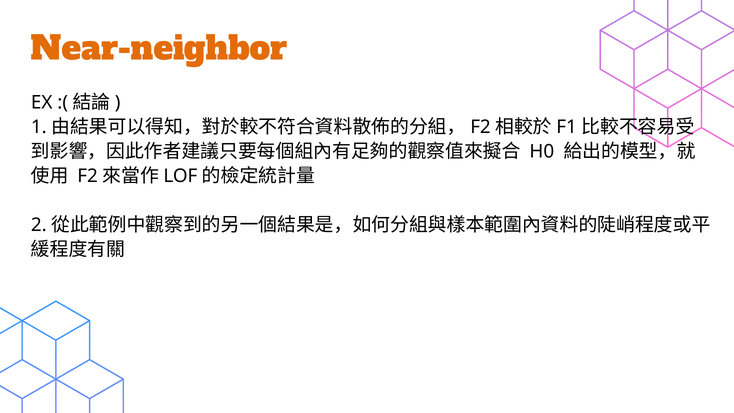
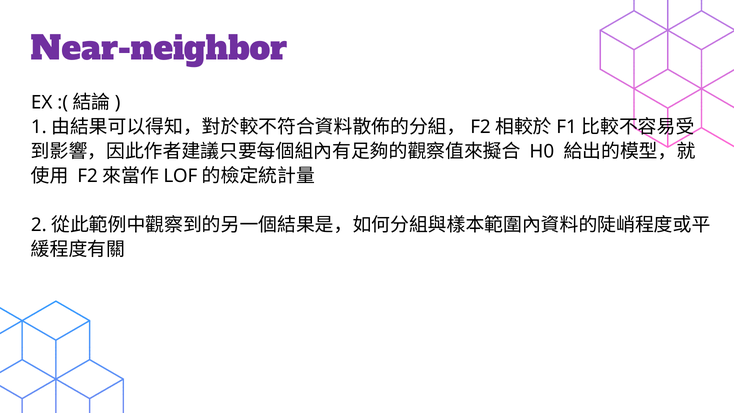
Near-neighbor colour: orange -> purple (159, 49)
